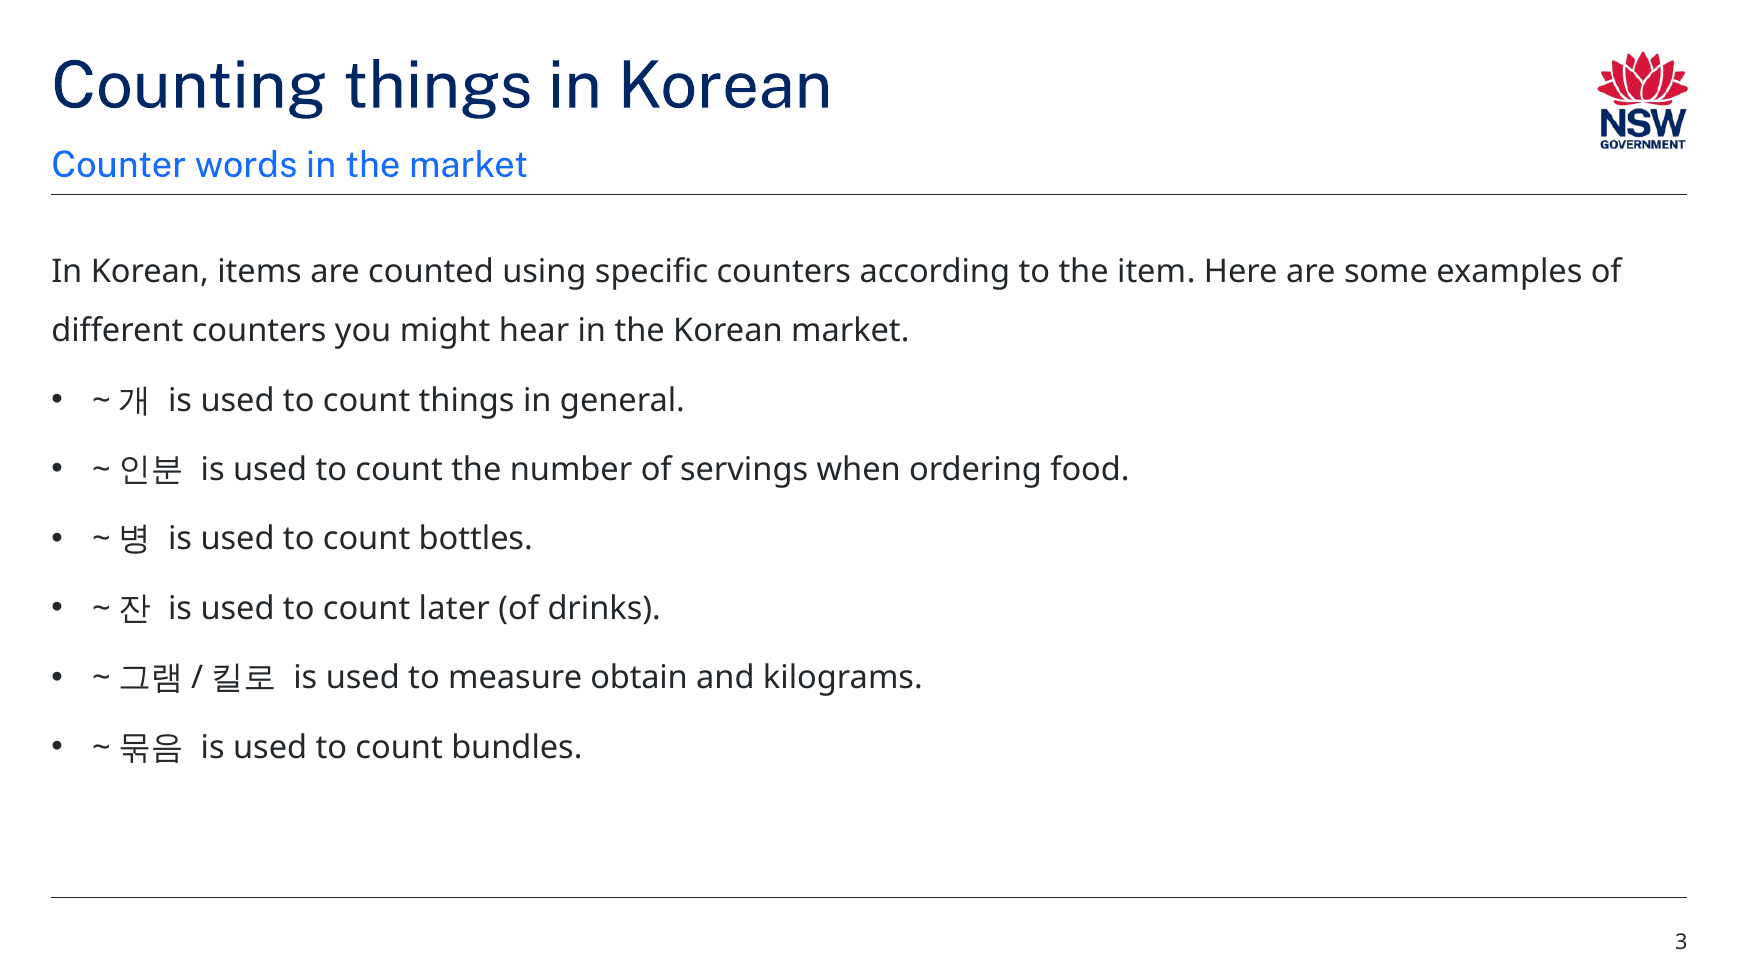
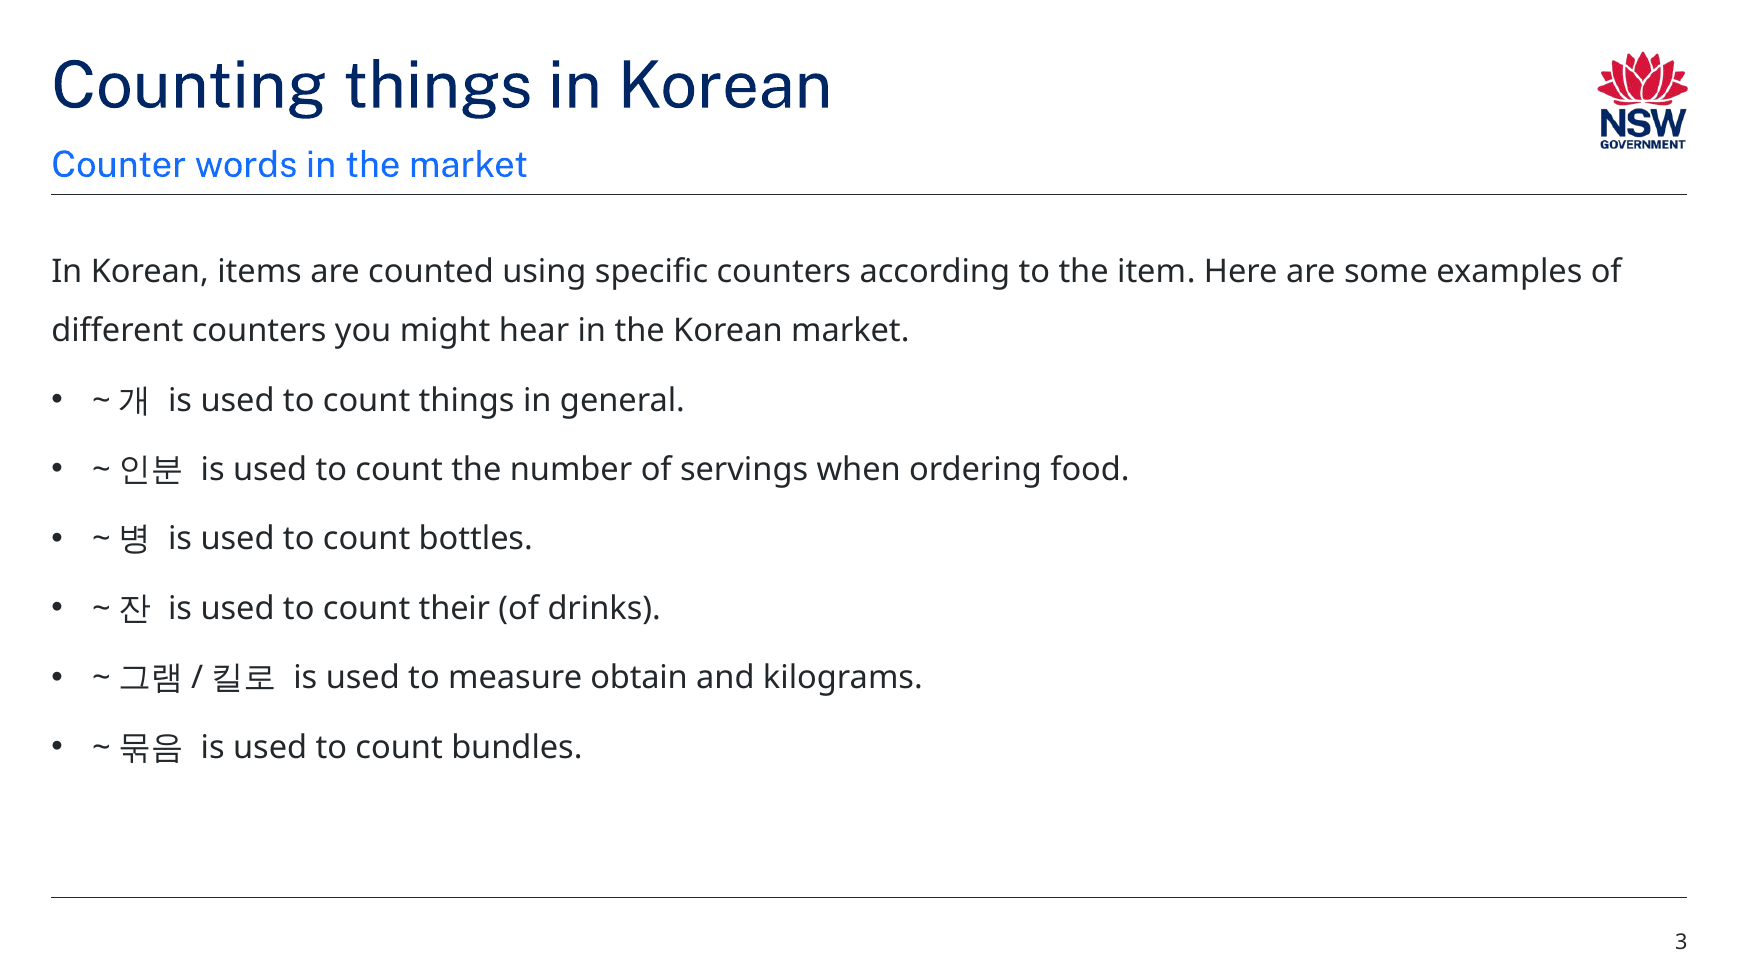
later: later -> their (454, 609)
